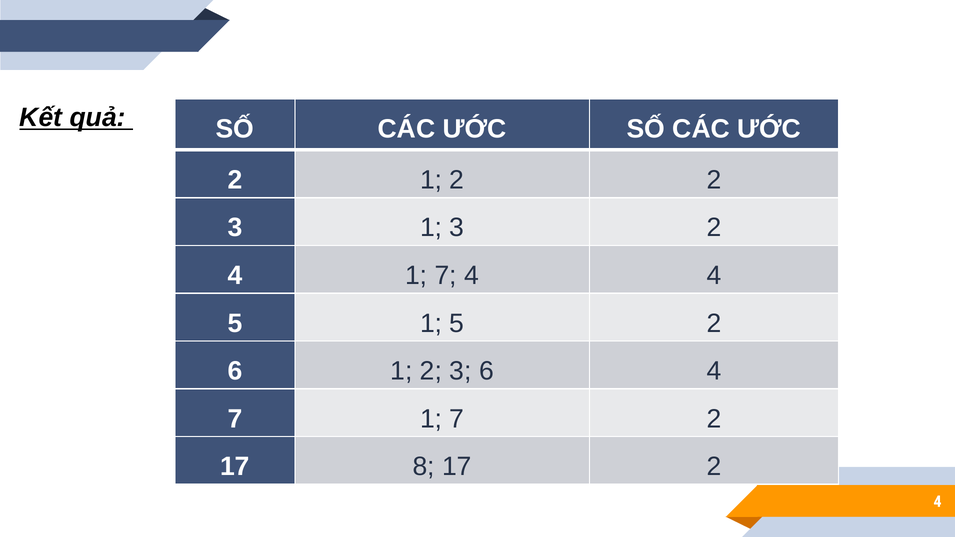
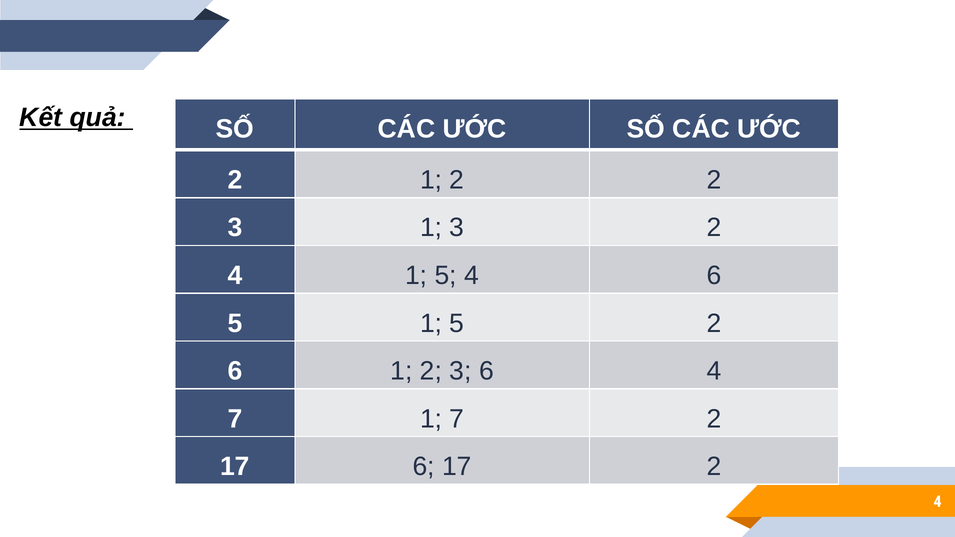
4 1 7: 7 -> 5 (446, 276)
4 4: 4 -> 6 (714, 276)
17 8: 8 -> 6 (424, 467)
